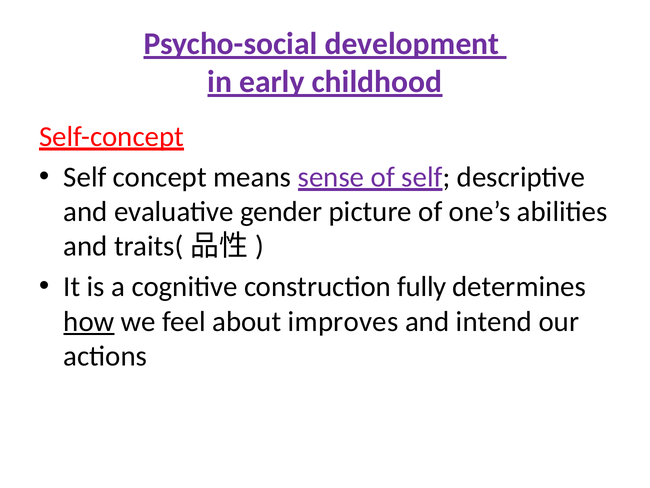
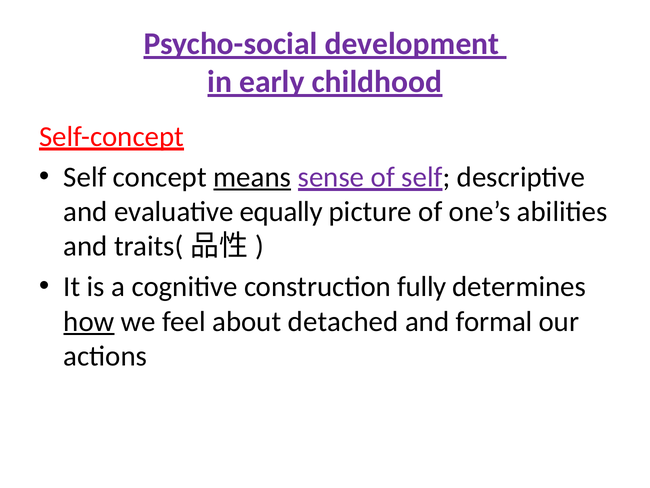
means underline: none -> present (252, 177)
gender: gender -> equally (281, 211)
improves: improves -> detached (343, 321)
intend: intend -> formal (494, 321)
